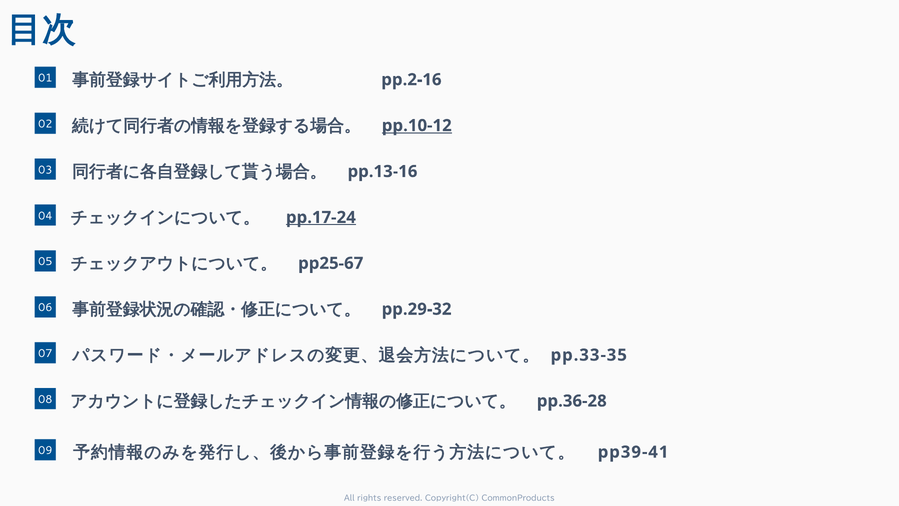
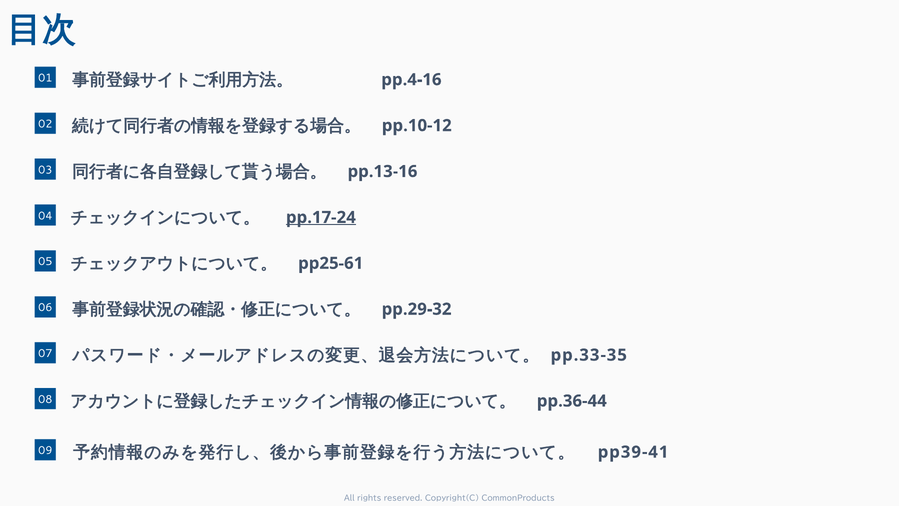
pp.2-16: pp.2-16 -> pp.4-16 (411, 80)
pp.10-12 underline: present -> none (417, 125)
pp25-67: pp25-67 -> pp25-61 (331, 263)
pp.36-28: pp.36-28 -> pp.36-44 (572, 401)
